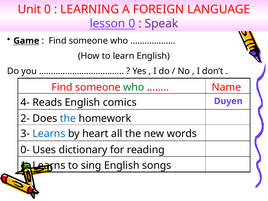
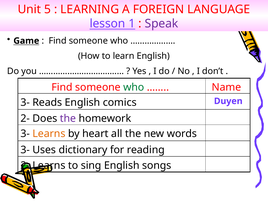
Unit 0: 0 -> 5 (48, 9)
lesson 0: 0 -> 1 (132, 24)
4-: 4- -> 3- (25, 102)
the colour: blue -> purple (68, 118)
Learns colour: blue -> orange (49, 134)
0-: 0- -> 3- (25, 150)
1-: 1- -> 2- (25, 165)
